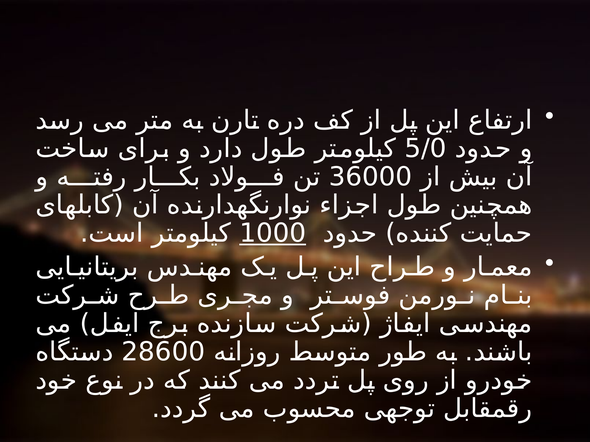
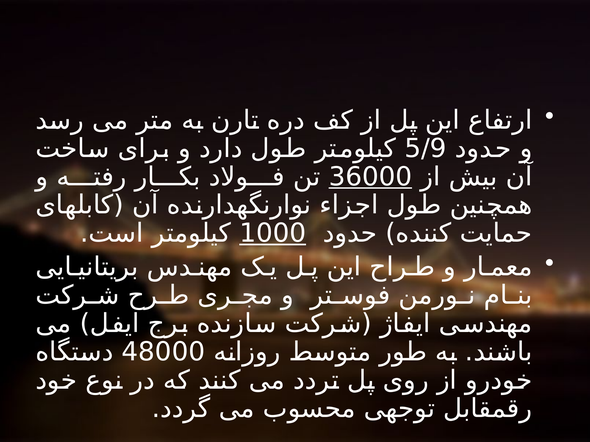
5/0: 5/0 -> 5/9 (425, 149)
36000 underline: none -> present (370, 177)
28600: 28600 -> 48000 (163, 352)
